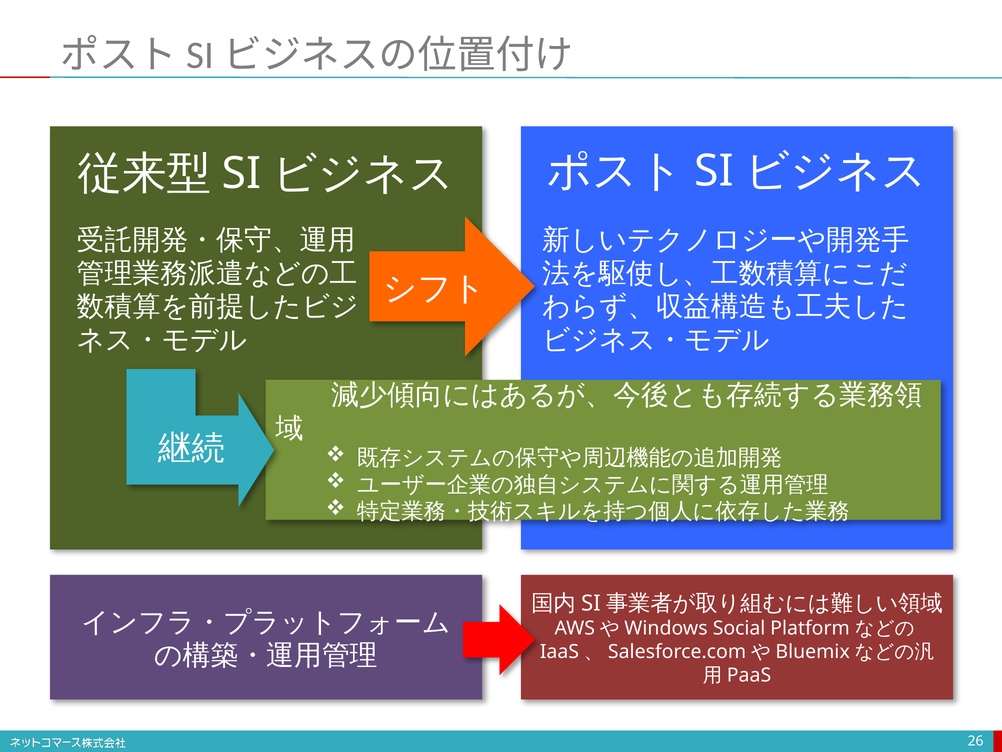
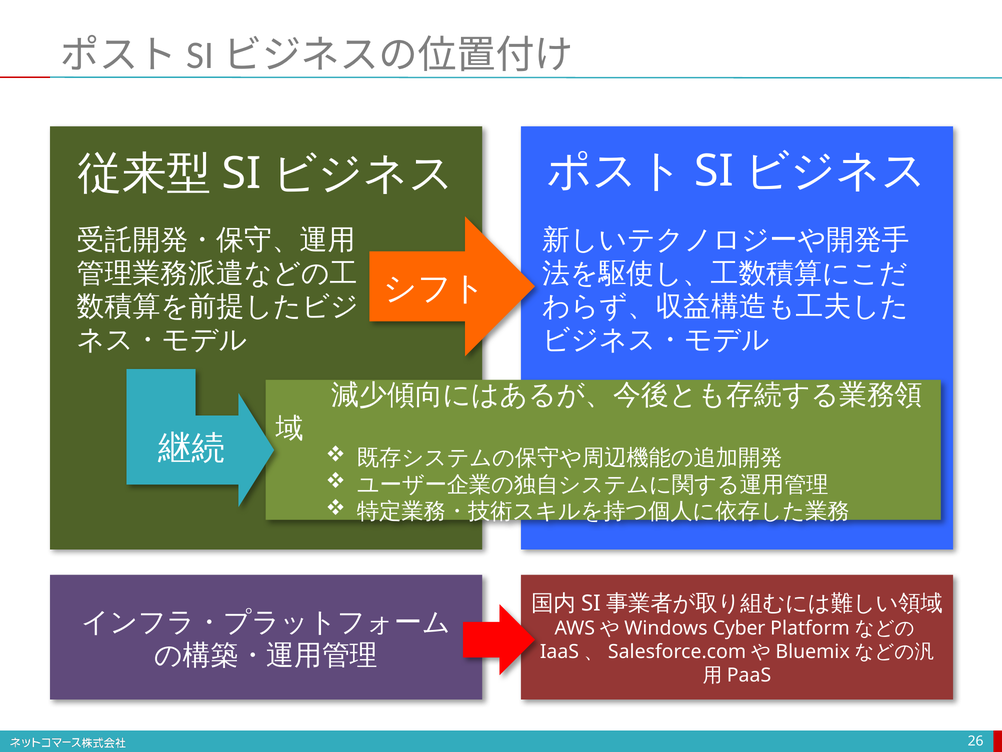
Social: Social -> Cyber (739, 628)
